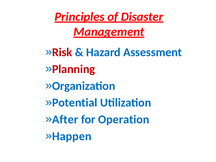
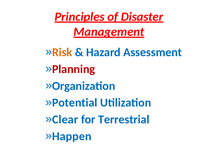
Risk colour: red -> orange (62, 52)
After: After -> Clear (65, 120)
Operation: Operation -> Terrestrial (124, 120)
